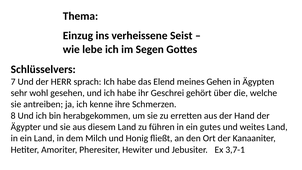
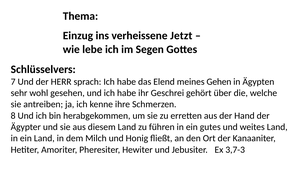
Seist: Seist -> Jetzt (181, 36)
3,7-1: 3,7-1 -> 3,7-3 (235, 150)
